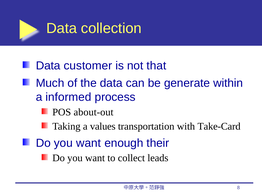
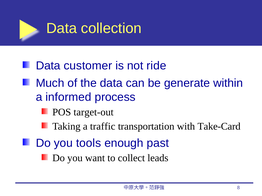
that: that -> ride (156, 66)
about-out: about-out -> target-out (94, 112)
values: values -> traffic (103, 127)
want: want -> tools (89, 143)
their: their -> past (158, 143)
